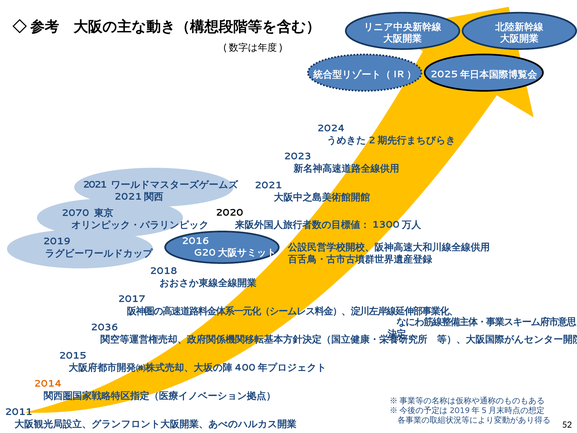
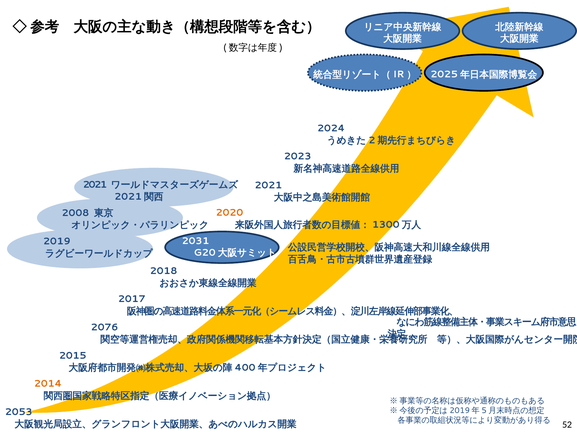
2020 colour: black -> orange (229, 213)
2070: 2070 -> 2008 (75, 213)
2016: 2016 -> 2031 (195, 241)
2036: 2036 -> 2076 (105, 327)
2011: 2011 -> 2053 (19, 412)
